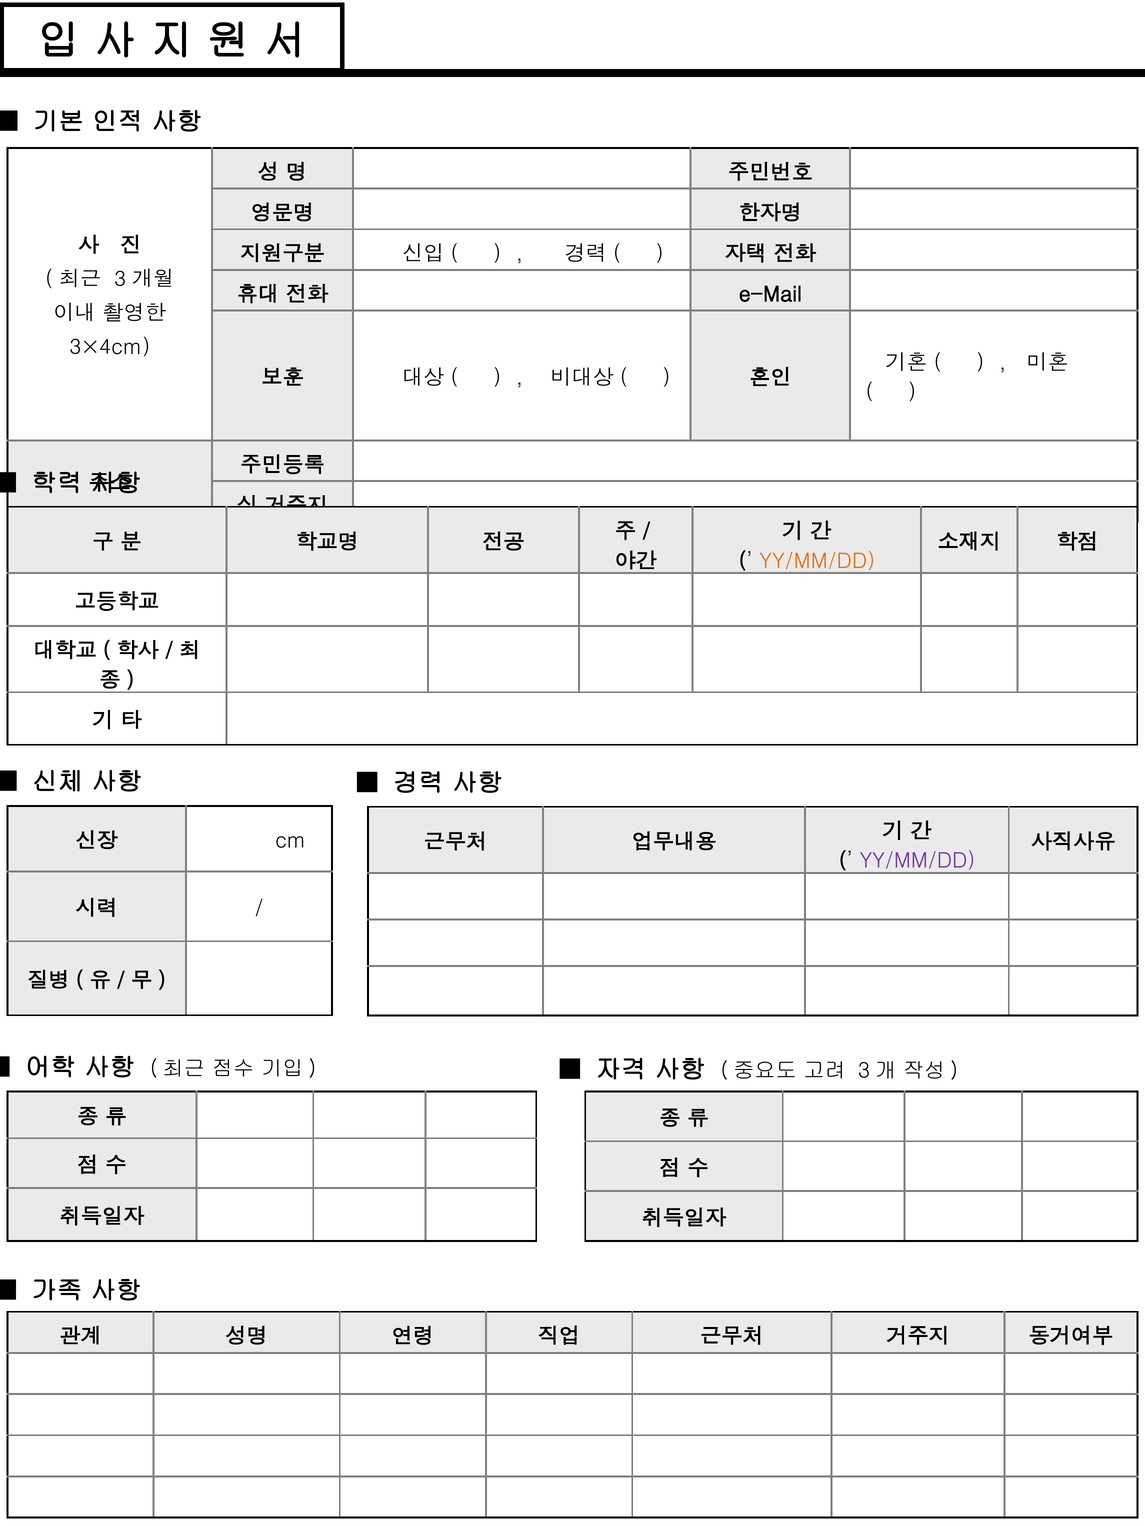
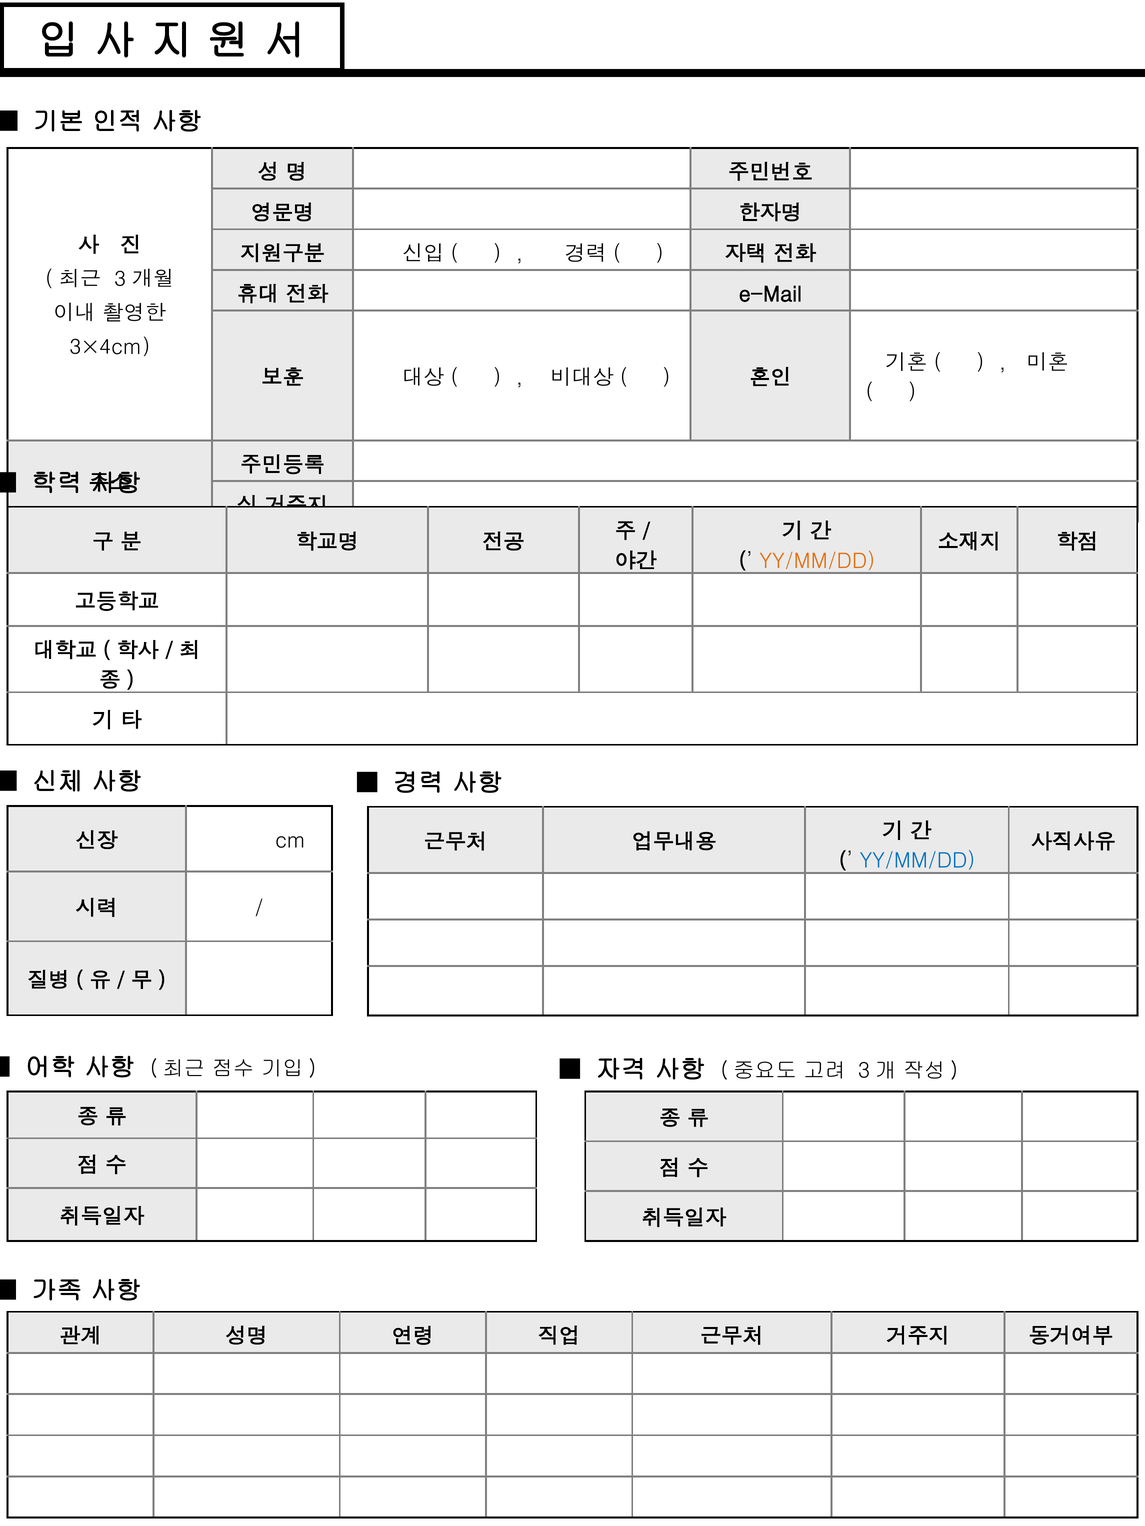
YY/MM/DD colour: purple -> blue (917, 861)
